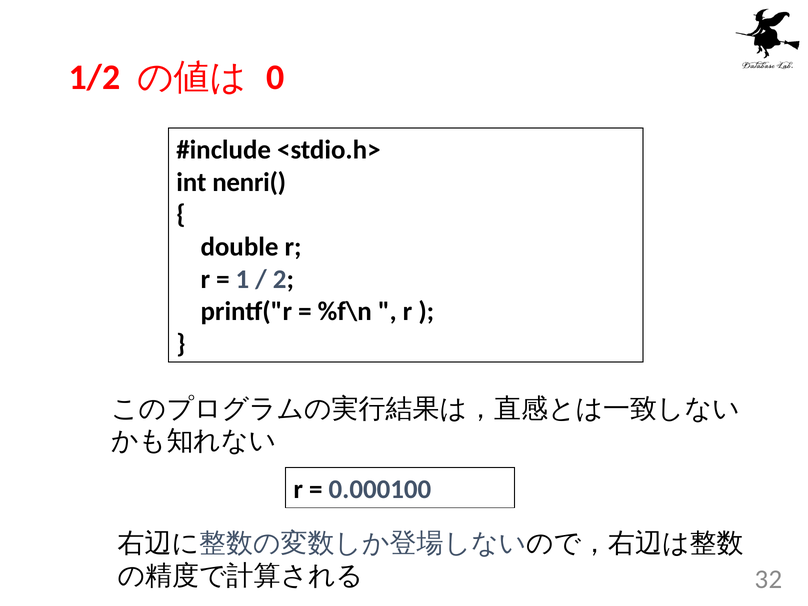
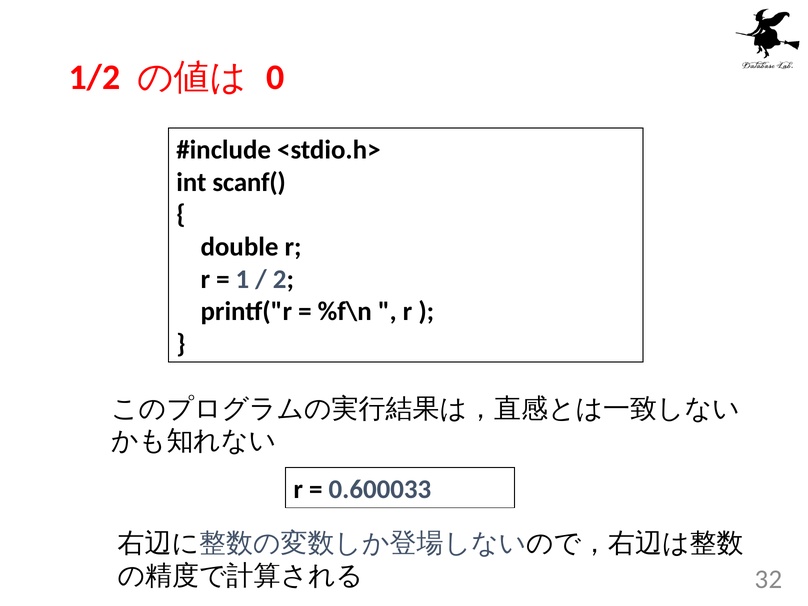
nenri(: nenri( -> scanf( (249, 182)
0.000100: 0.000100 -> 0.600033 (380, 490)
